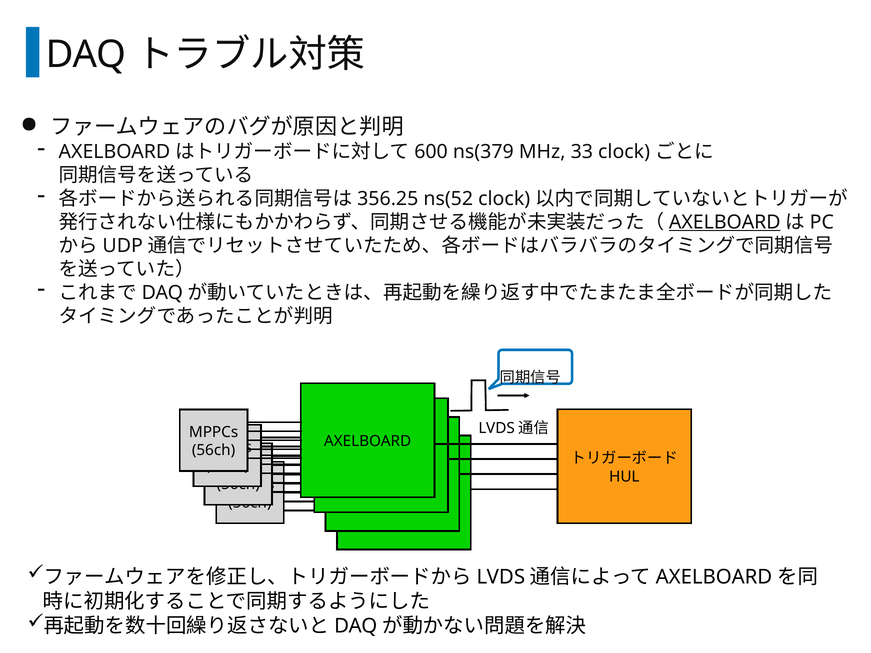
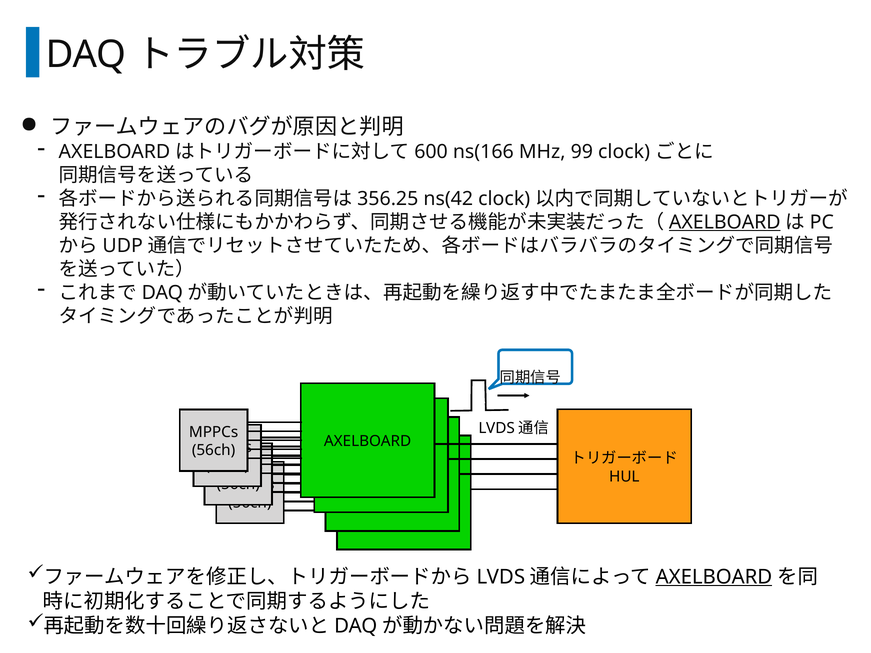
ns(379: ns(379 -> ns(166 (483, 152)
33: 33 -> 99 (582, 152)
ns(52: ns(52 -> ns(42 (448, 199)
AXELBOARD underline: none -> present (714, 577)
